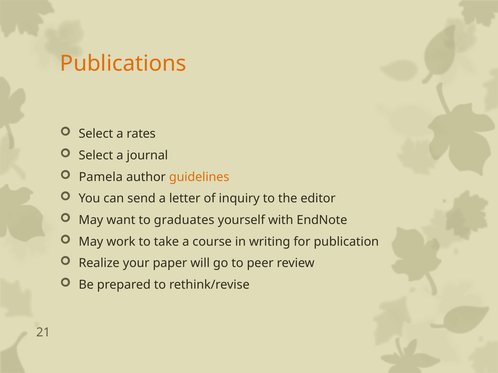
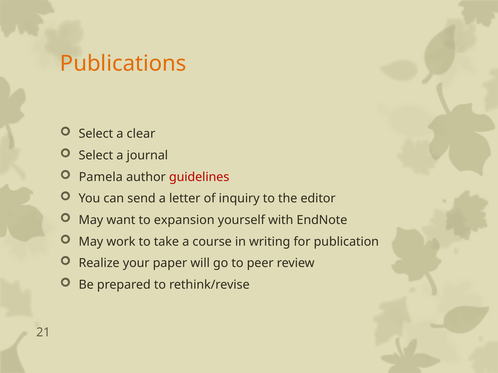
rates: rates -> clear (141, 134)
guidelines colour: orange -> red (199, 177)
graduates: graduates -> expansion (184, 220)
